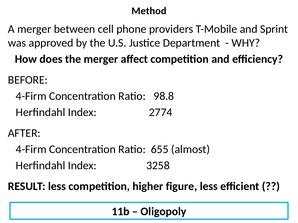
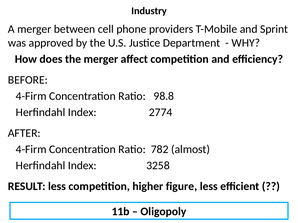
Method: Method -> Industry (149, 11)
655: 655 -> 782 (160, 150)
